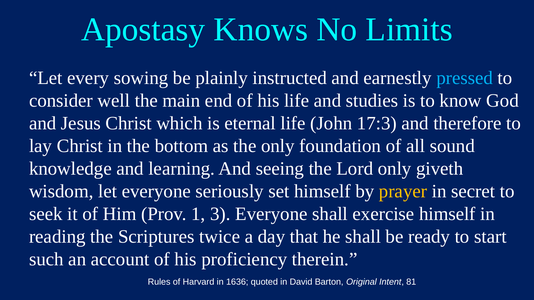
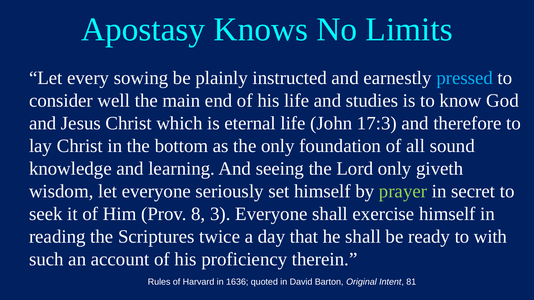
prayer colour: yellow -> light green (403, 192)
1: 1 -> 8 (198, 214)
start: start -> with (490, 237)
